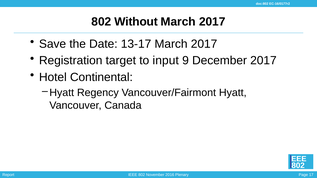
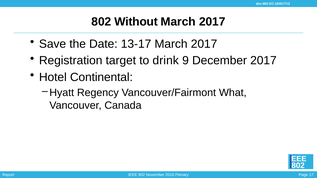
input: input -> drink (166, 61)
Vancouver/Fairmont Hyatt: Hyatt -> What (233, 93)
